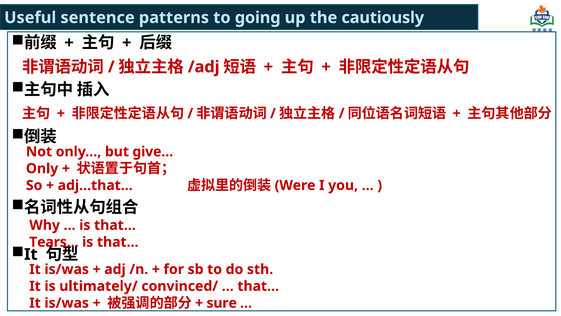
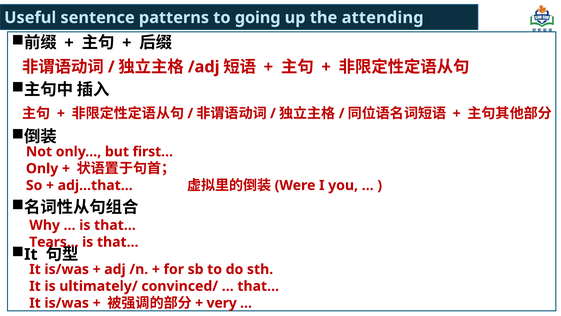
cautiously: cautiously -> attending (383, 18)
give…: give… -> first… (153, 151)
sure: sure -> very (222, 303)
